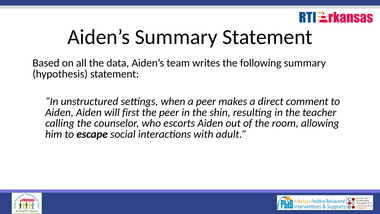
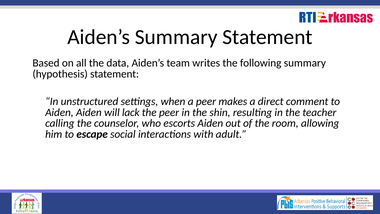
first: first -> lack (131, 112)
